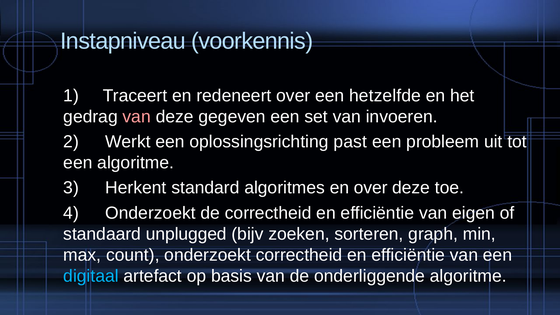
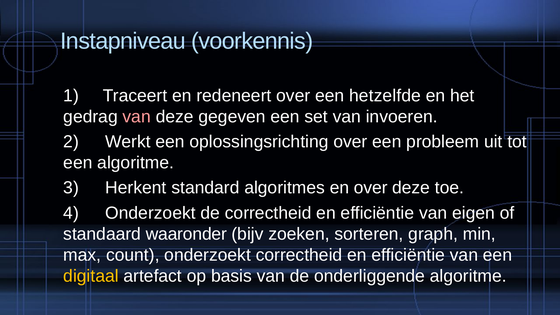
oplossingsrichting past: past -> over (350, 142)
unplugged: unplugged -> waaronder (186, 234)
digitaal colour: light blue -> yellow (91, 276)
